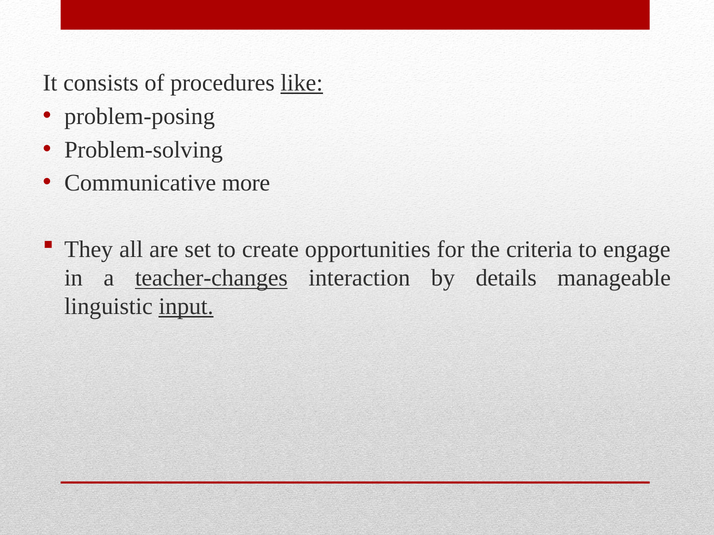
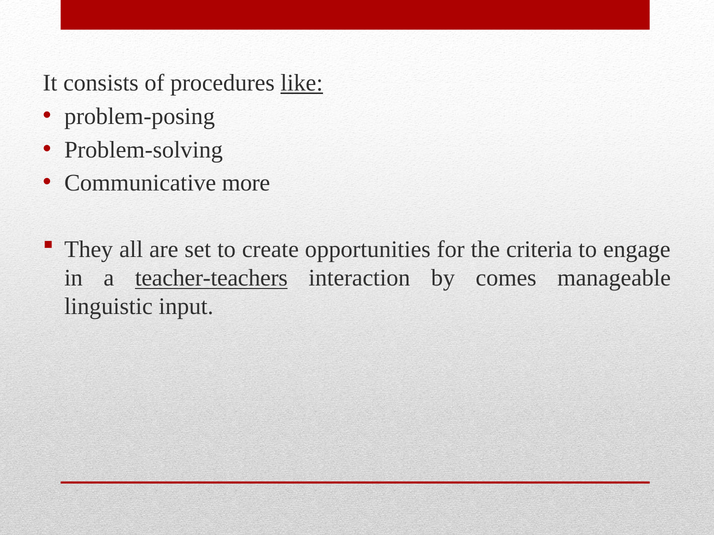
teacher-changes: teacher-changes -> teacher-teachers (211, 278)
details: details -> comes (506, 278)
input underline: present -> none (186, 307)
